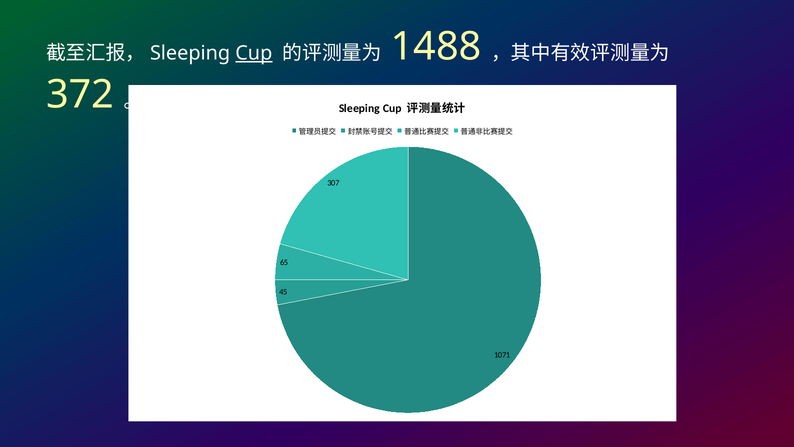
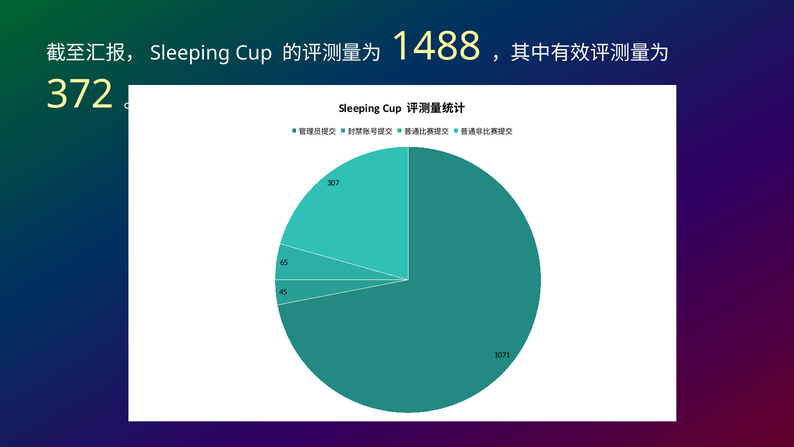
Cup underline: present -> none (254, 53)
